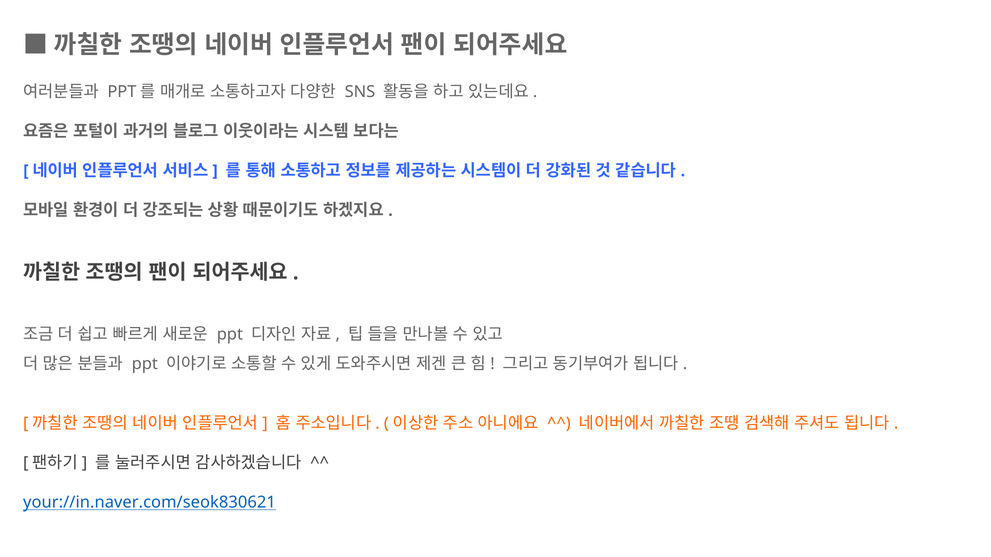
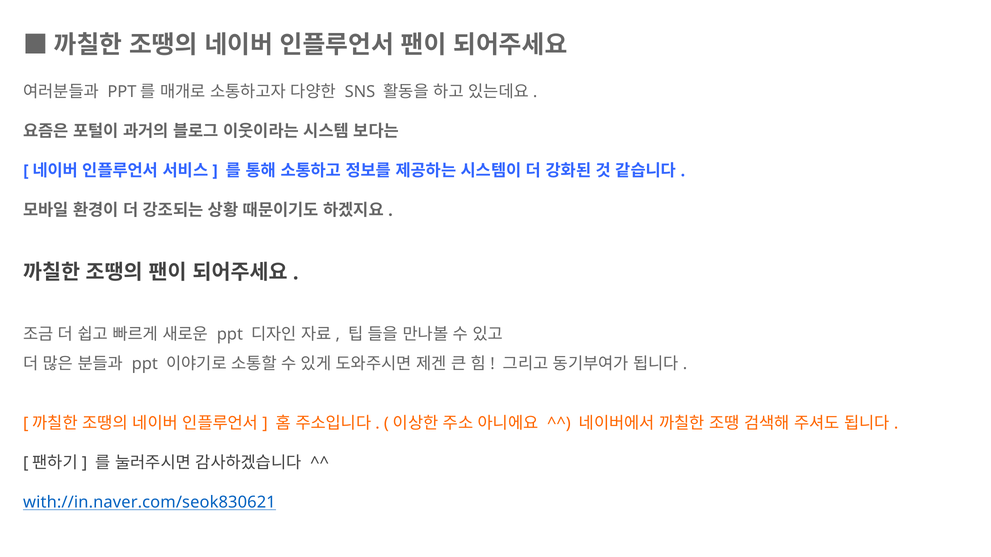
your://in.naver.com/seok830621: your://in.naver.com/seok830621 -> with://in.naver.com/seok830621 (149, 503)
